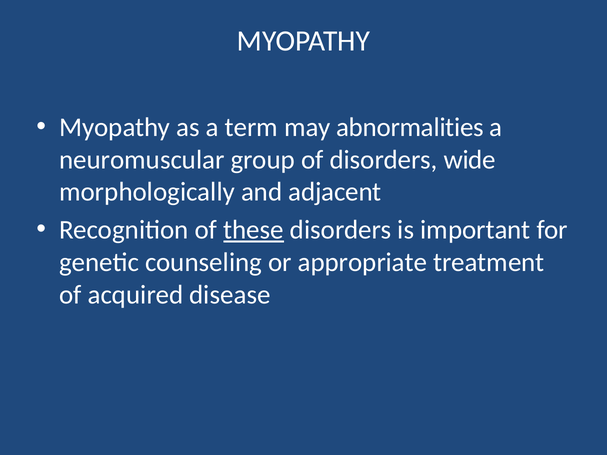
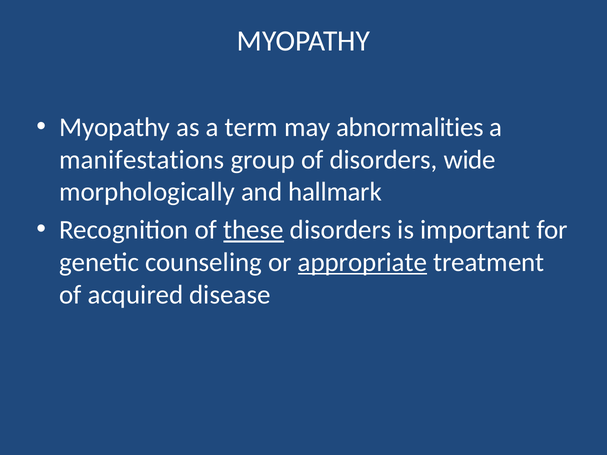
neuromuscular: neuromuscular -> manifestations (142, 160)
adjacent: adjacent -> hallmark (335, 192)
appropriate underline: none -> present (363, 262)
